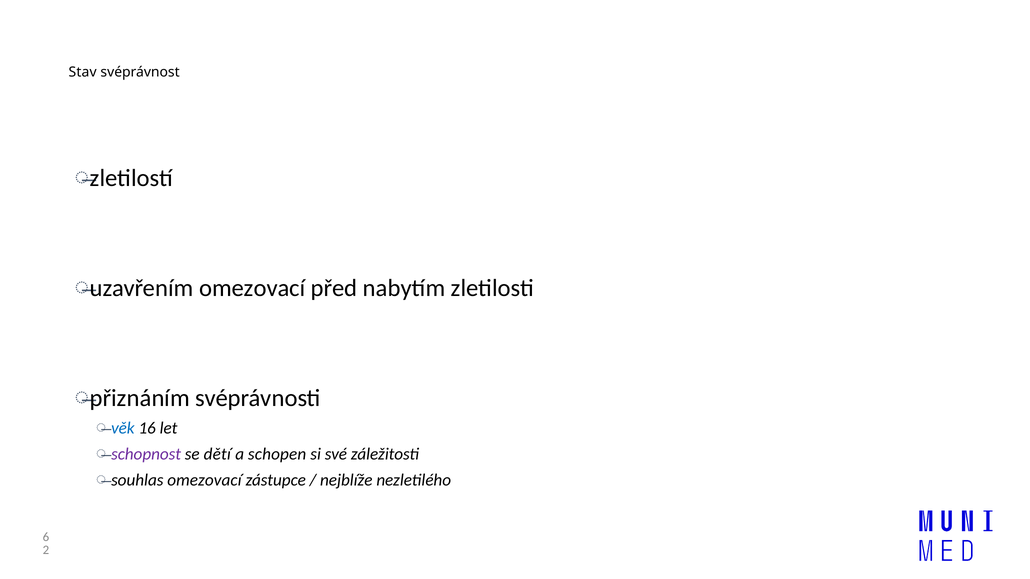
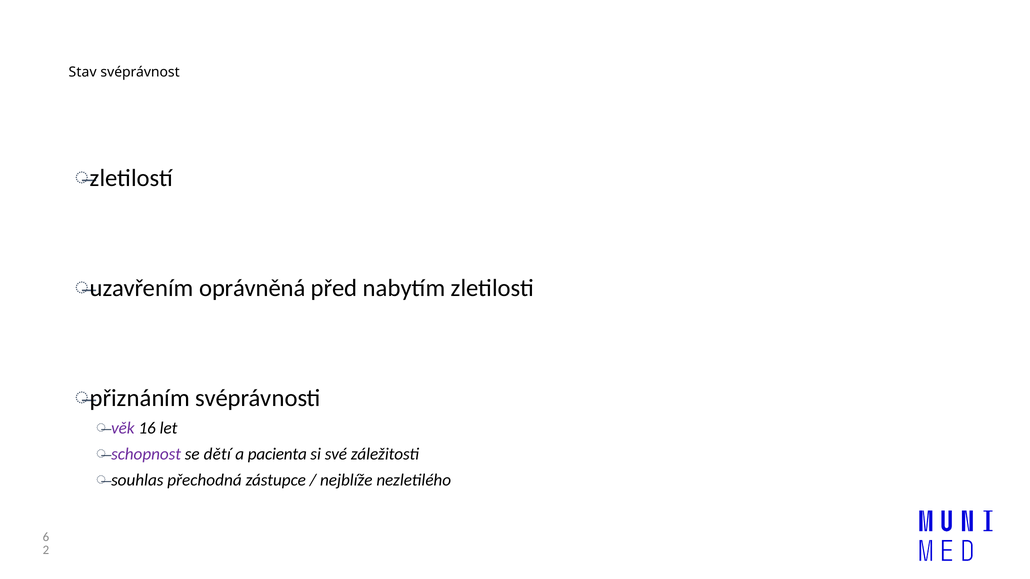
uzavřením omezovací: omezovací -> oprávněná (252, 288)
věk colour: blue -> purple (123, 428)
schopen: schopen -> pacienta (277, 454)
souhlas omezovací: omezovací -> přechodná (204, 480)
